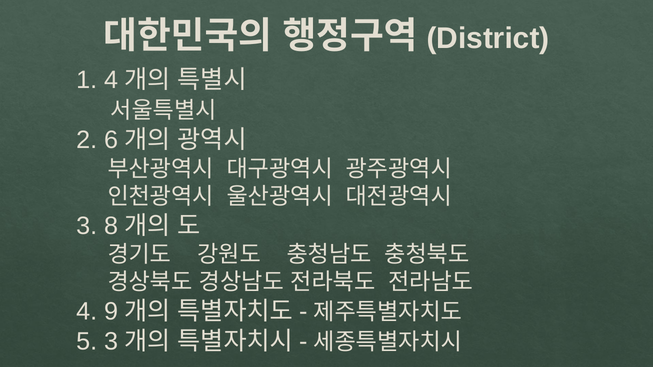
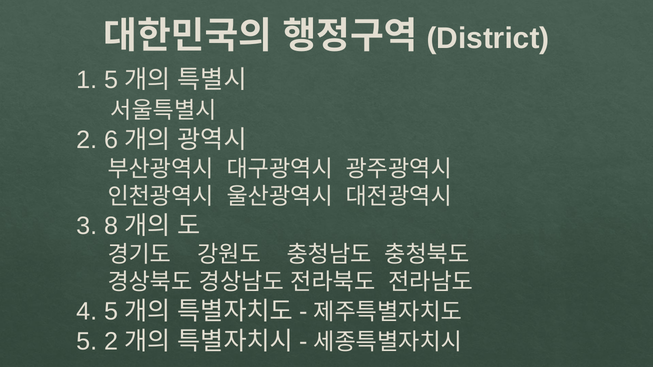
1 4: 4 -> 5 (111, 80)
4 9: 9 -> 5 (111, 312)
5 3: 3 -> 2 (111, 342)
